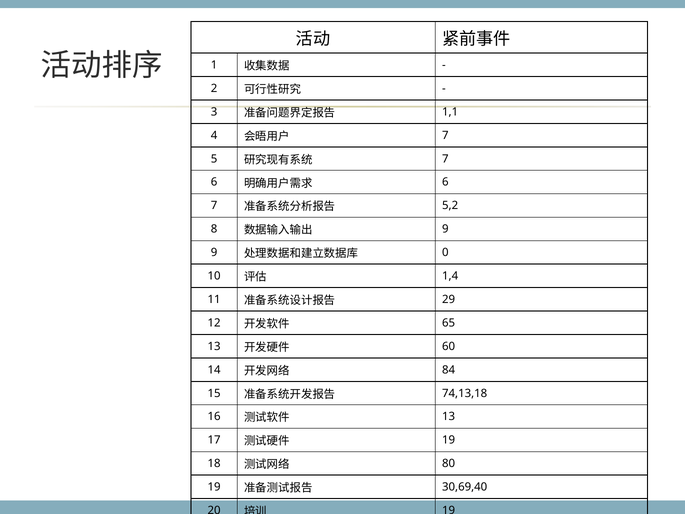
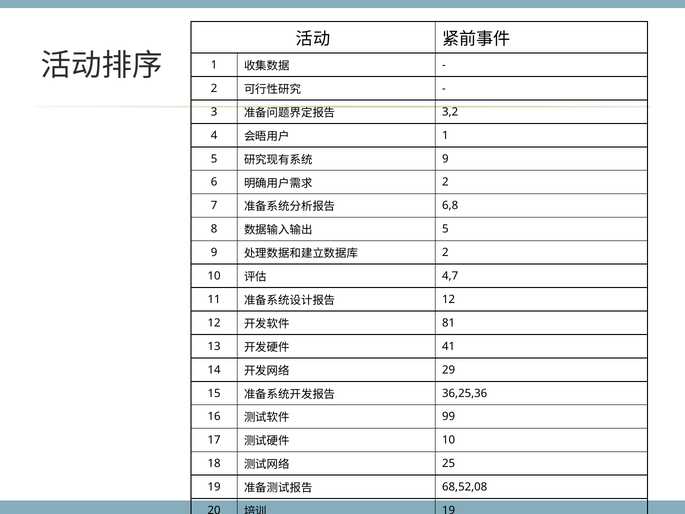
1,1: 1,1 -> 3,2 (450, 112)
7: 7 -> 1 (445, 135)
7: 7 -> 9 (445, 159)
6: 6 -> 2 (445, 182)
5,2: 5,2 -> 6,8 (450, 206)
9: 9 -> 5 (445, 229)
0: 0 -> 2 (445, 252)
1,4: 1,4 -> 4,7 (450, 276)
29: 29 -> 12 (449, 299)
65: 65 -> 81 (449, 323)
60: 60 -> 41 (449, 346)
84: 84 -> 29 (449, 370)
74,13,18: 74,13,18 -> 36,25,36 (465, 393)
13: 13 -> 99 (449, 416)
19: 19 -> 10 (449, 440)
80: 80 -> 25 (449, 463)
30,69,40: 30,69,40 -> 68,52,08 (465, 487)
